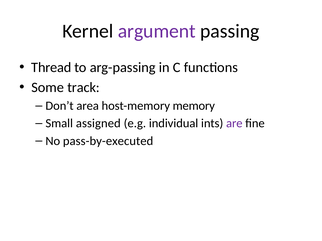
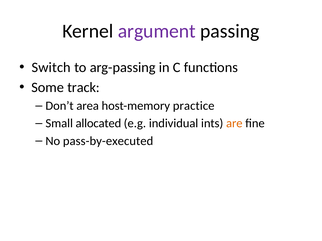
Thread: Thread -> Switch (51, 68)
memory: memory -> practice (194, 106)
assigned: assigned -> allocated (98, 124)
are colour: purple -> orange (234, 124)
